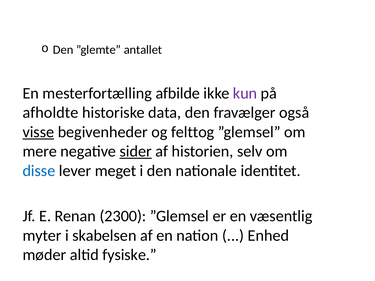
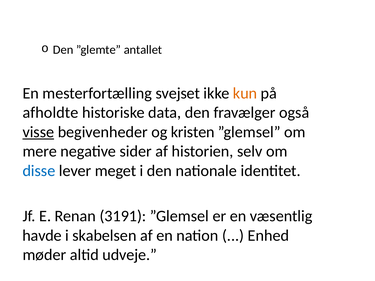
afbilde: afbilde -> svejset (178, 93)
kun colour: purple -> orange (245, 93)
felttog: felttog -> kristen (193, 132)
sider underline: present -> none (136, 151)
2300: 2300 -> 3191 (123, 216)
myter: myter -> havde (42, 236)
fysiske: fysiske -> udveje (130, 255)
